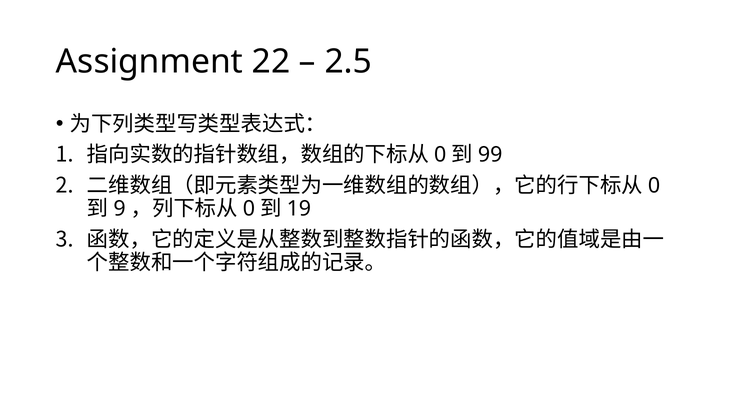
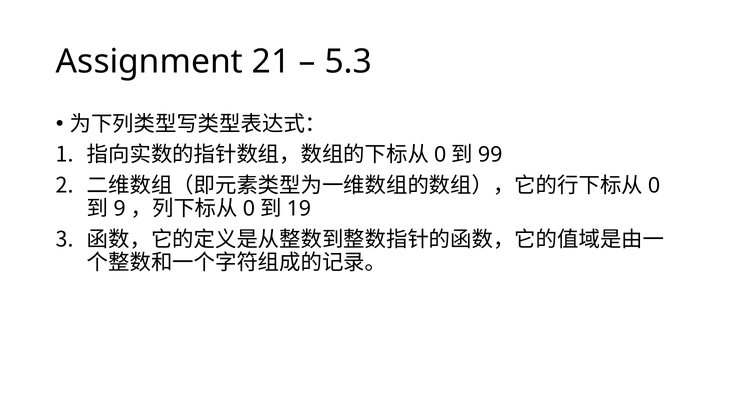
22: 22 -> 21 (271, 62)
2.5: 2.5 -> 5.3 (348, 62)
